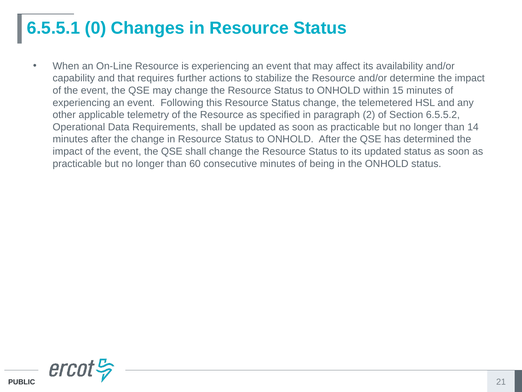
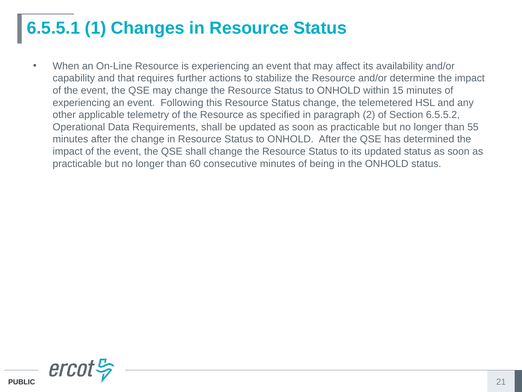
0: 0 -> 1 (96, 28)
14: 14 -> 55 (473, 127)
